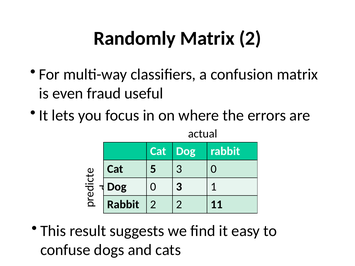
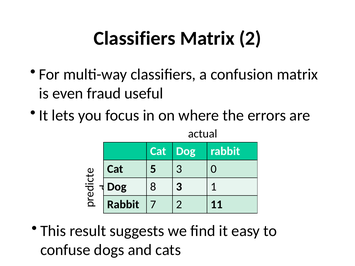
Randomly: Randomly -> Classifiers (135, 38)
Dog 0: 0 -> 8 (153, 187)
Rabbit 2: 2 -> 7 (153, 205)
